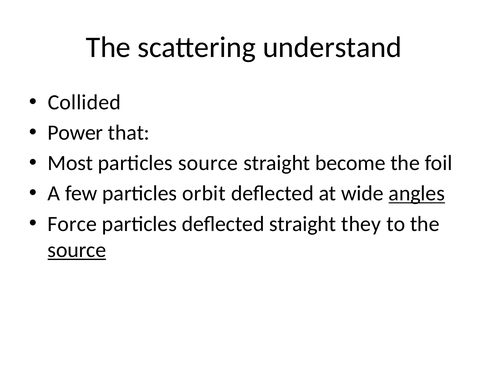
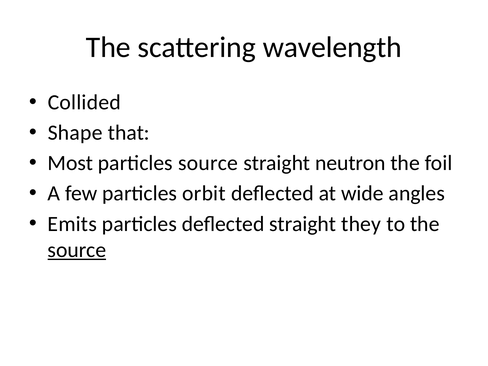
understand: understand -> wavelength (332, 47)
Power: Power -> Shape (75, 133)
become: become -> neutron (350, 163)
angles underline: present -> none (417, 193)
Force: Force -> Emits (72, 224)
